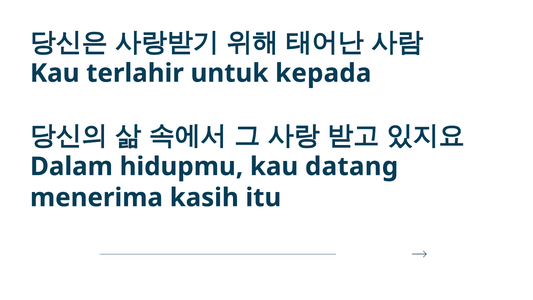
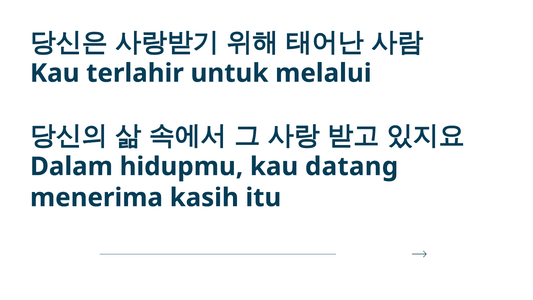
kepada: kepada -> melalui (323, 73)
